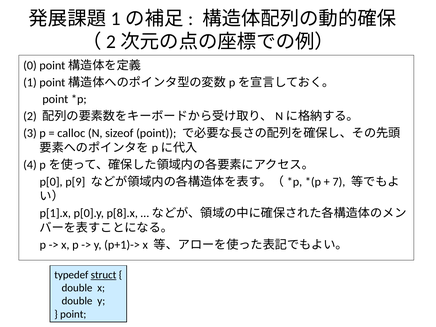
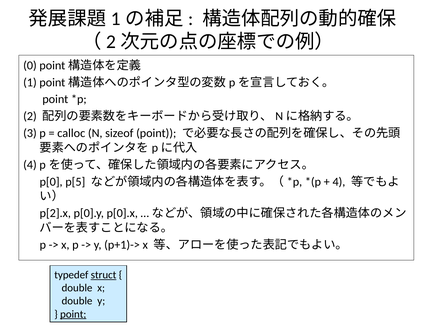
p[9: p[9 -> p[5 (75, 182)
7: 7 -> 4 (339, 182)
p[1].x: p[1].x -> p[2].x (55, 213)
p[8].x: p[8].x -> p[0].x (122, 213)
point underline: none -> present (73, 314)
